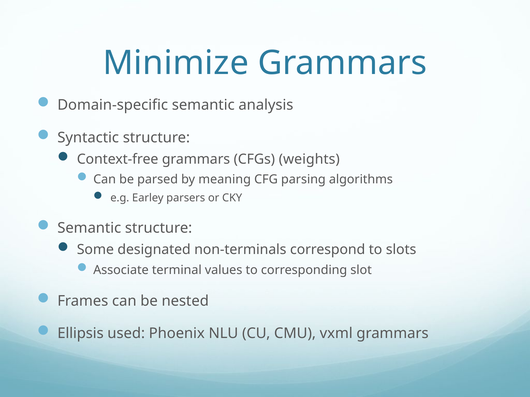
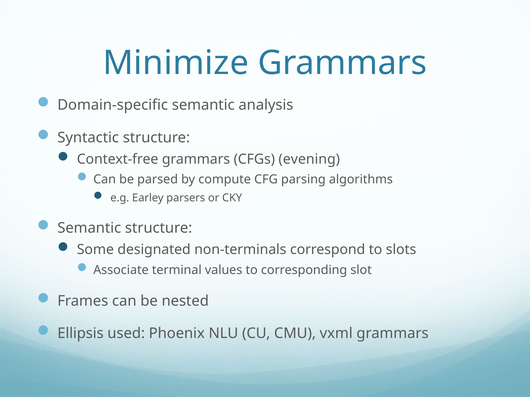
weights: weights -> evening (309, 159)
meaning: meaning -> compute (225, 179)
